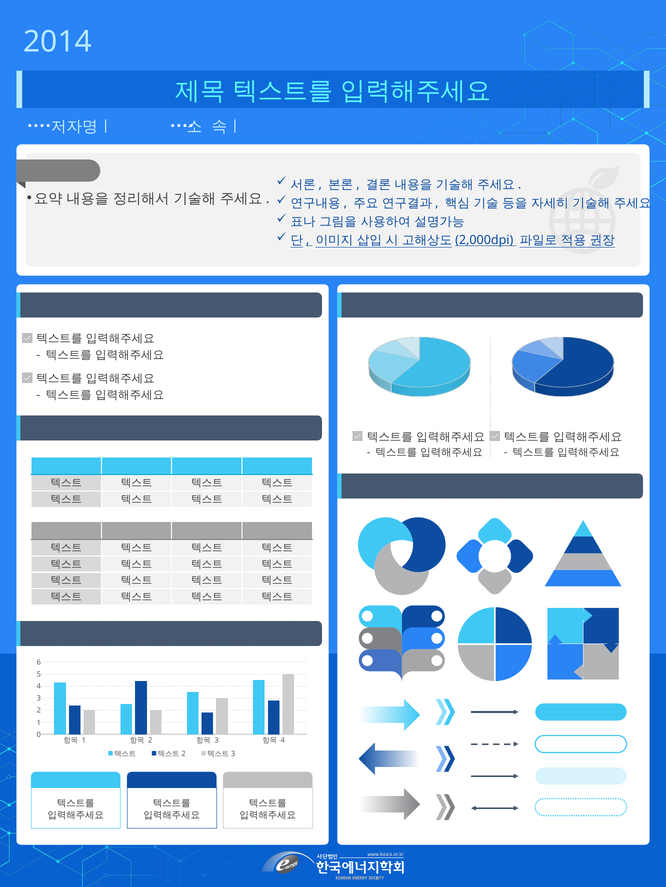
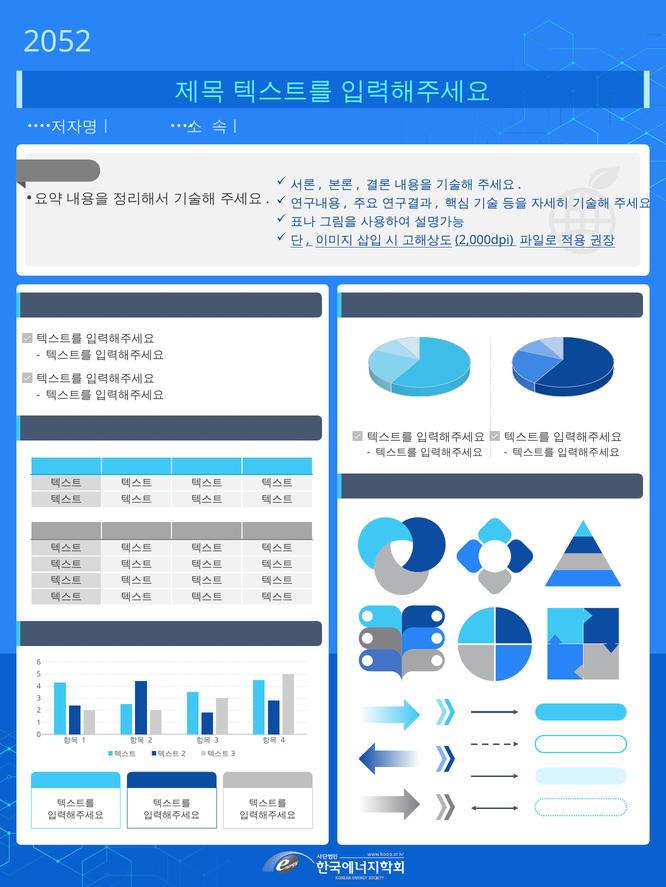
2014: 2014 -> 2052 (58, 42)
